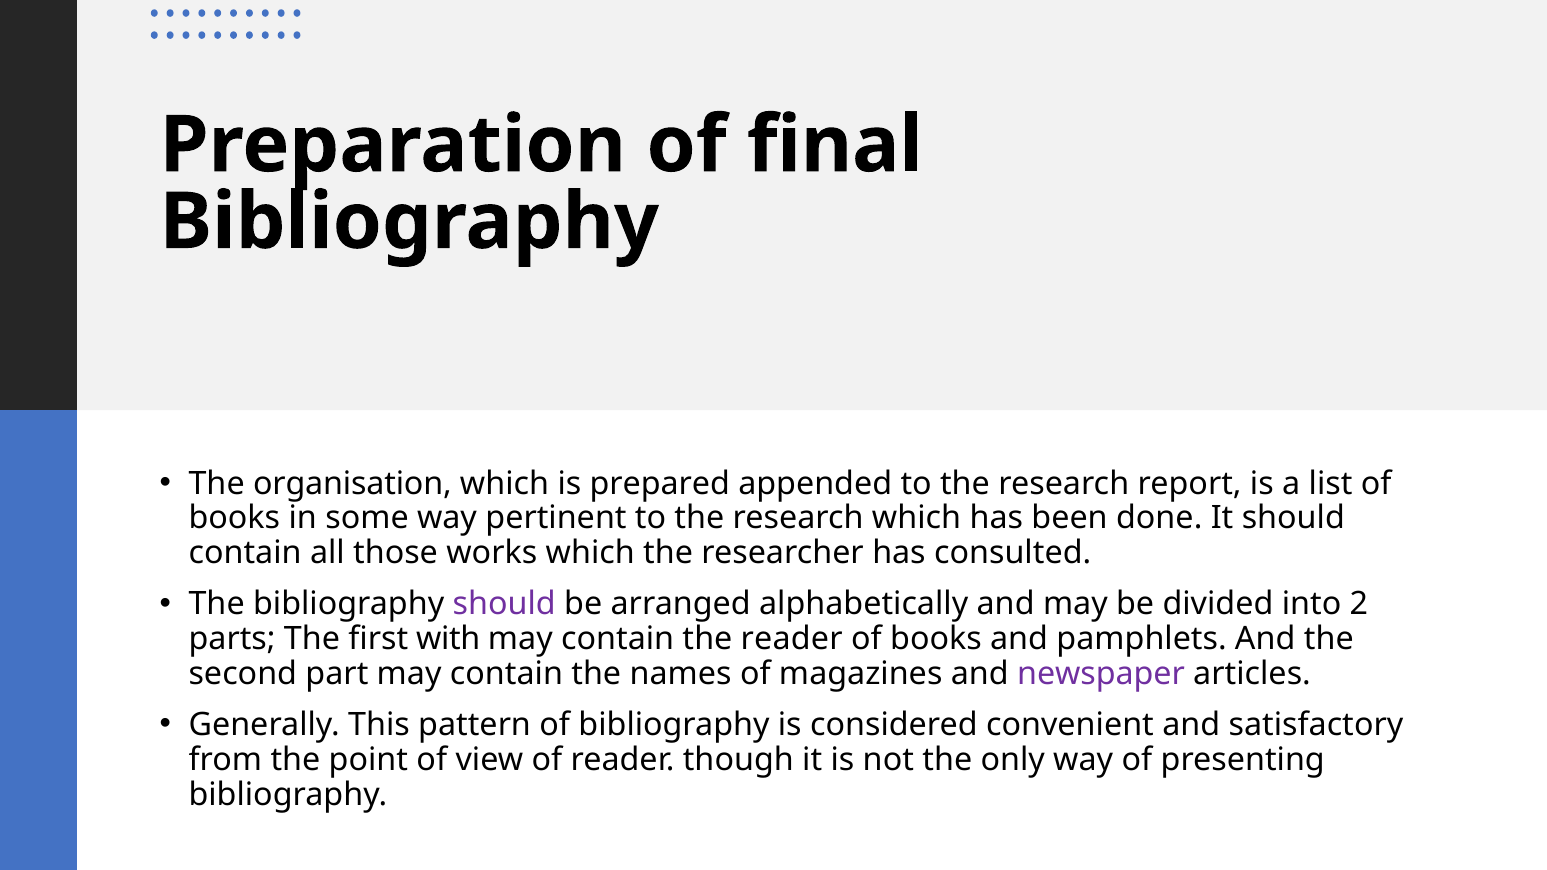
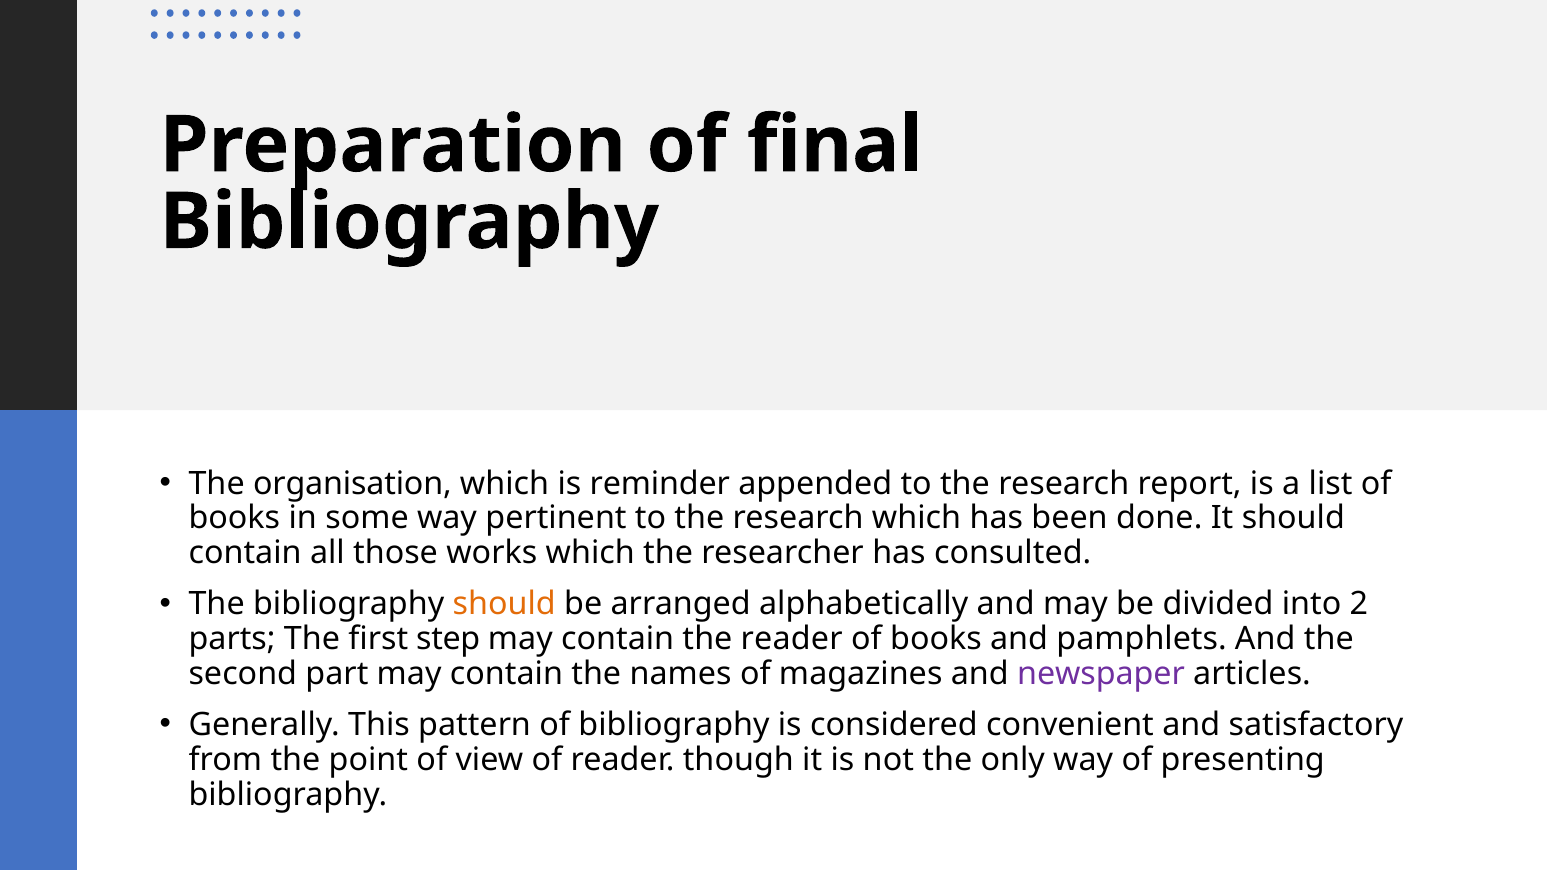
prepared: prepared -> reminder (660, 483)
should colour: purple -> orange (504, 604)
with: with -> step (448, 639)
